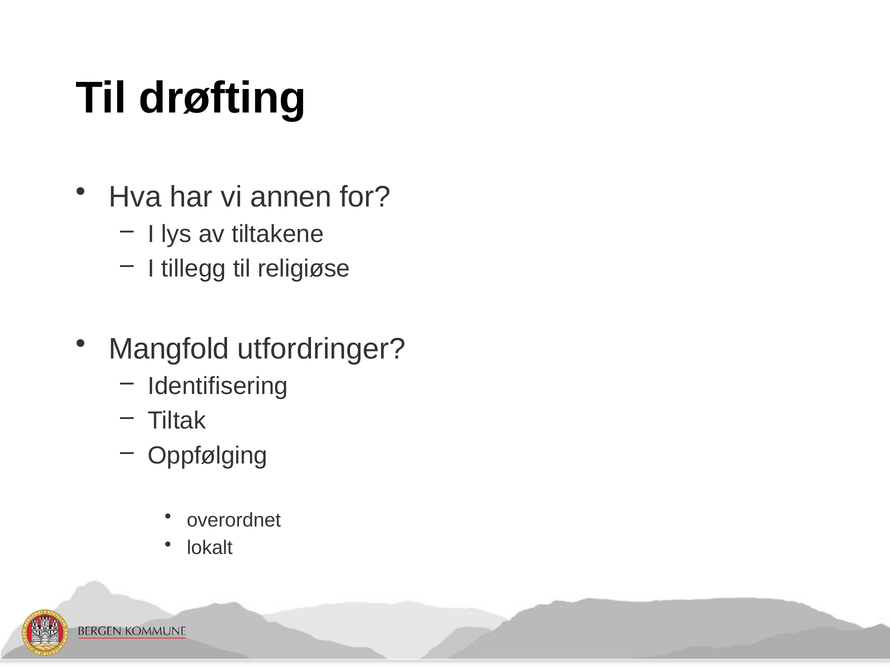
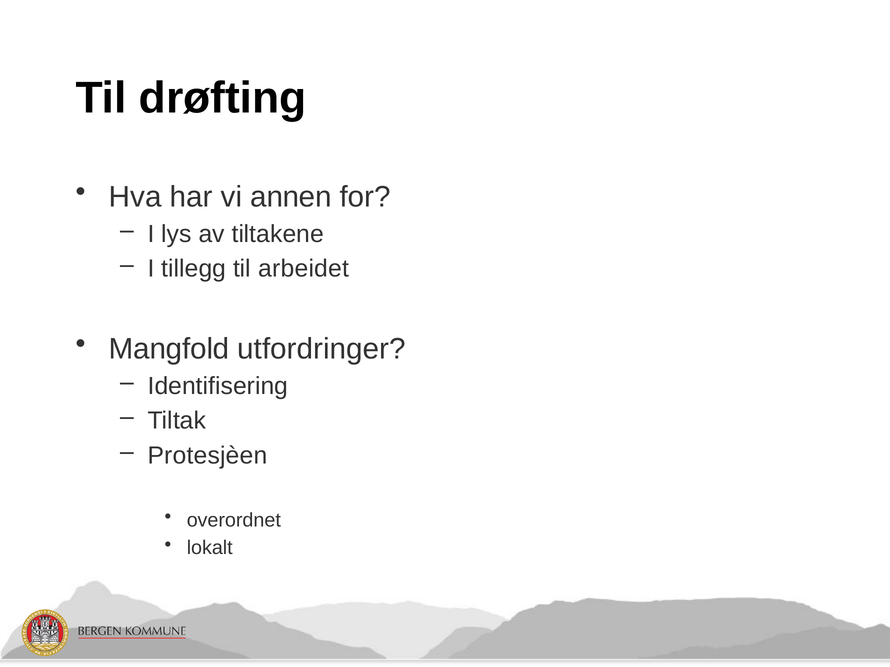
religiøse: religiøse -> arbeidet (304, 269)
Oppfølging: Oppfølging -> Protesjèen (208, 456)
